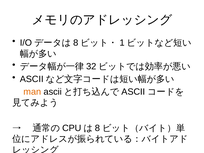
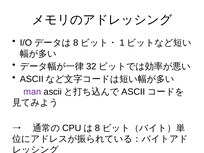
man colour: orange -> purple (32, 92)
